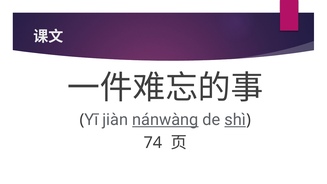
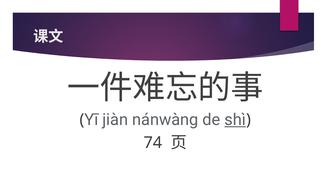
nánwàng underline: present -> none (165, 120)
